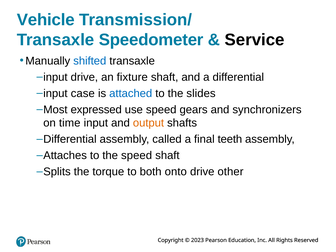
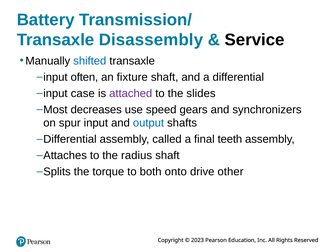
Vehicle: Vehicle -> Battery (46, 20)
Speedometer: Speedometer -> Disassembly (151, 40)
input drive: drive -> often (84, 77)
attached colour: blue -> purple (131, 93)
expressed: expressed -> decreases (96, 110)
time: time -> spur (70, 123)
output colour: orange -> blue (148, 123)
the speed: speed -> radius (137, 155)
